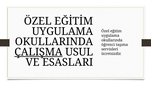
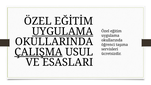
UYGULAMA underline: none -> present (63, 31)
